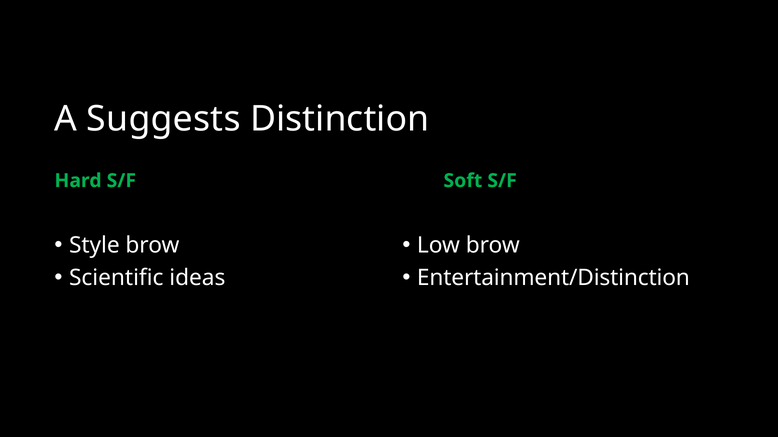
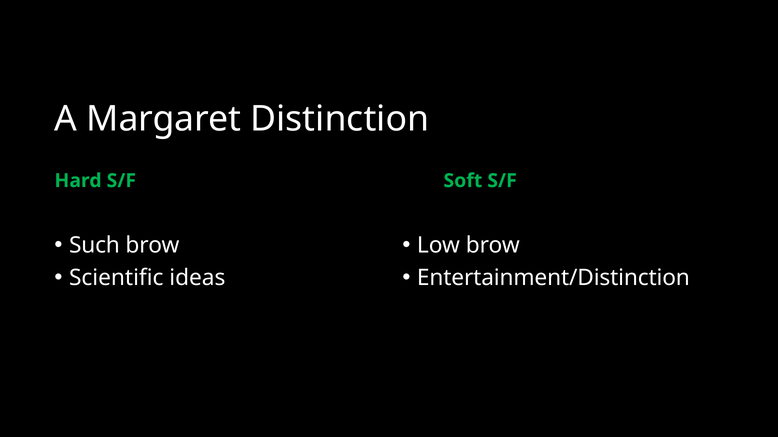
Suggests: Suggests -> Margaret (164, 119)
Style: Style -> Such (94, 246)
